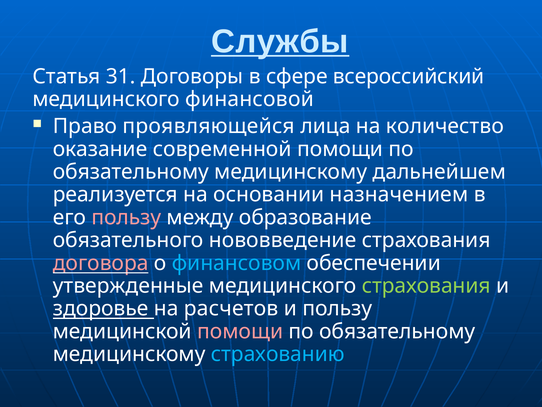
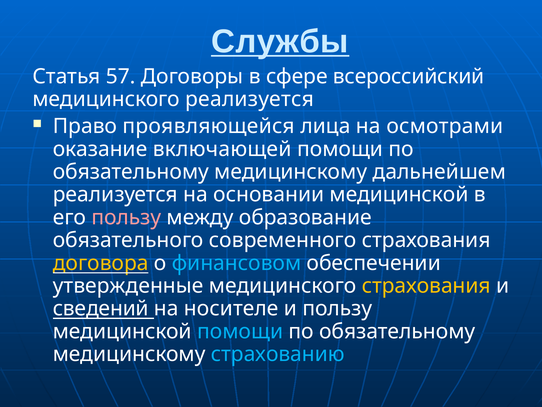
31: 31 -> 57 (121, 76)
медицинского финансовой: финансовой -> реализуется (250, 99)
количество: количество -> осмотрами (445, 126)
современной: современной -> включающей (222, 149)
основании назначением: назначением -> медицинской (399, 194)
нововведение: нововведение -> современного (283, 240)
договора colour: pink -> yellow (101, 263)
страхования colour: light green -> yellow (426, 286)
здоровье: здоровье -> сведений (101, 308)
расчетов: расчетов -> носителе (231, 308)
помощи colour: pink -> light blue (240, 331)
